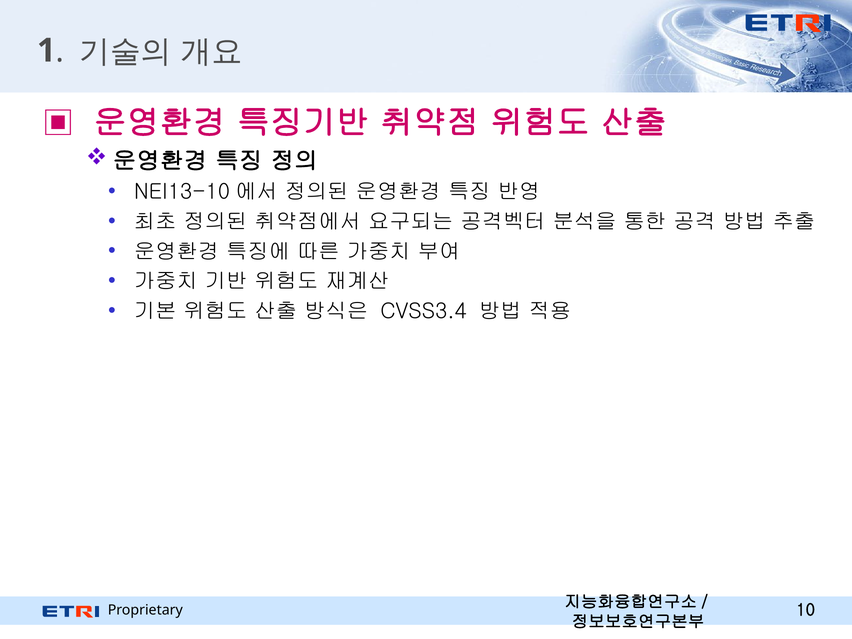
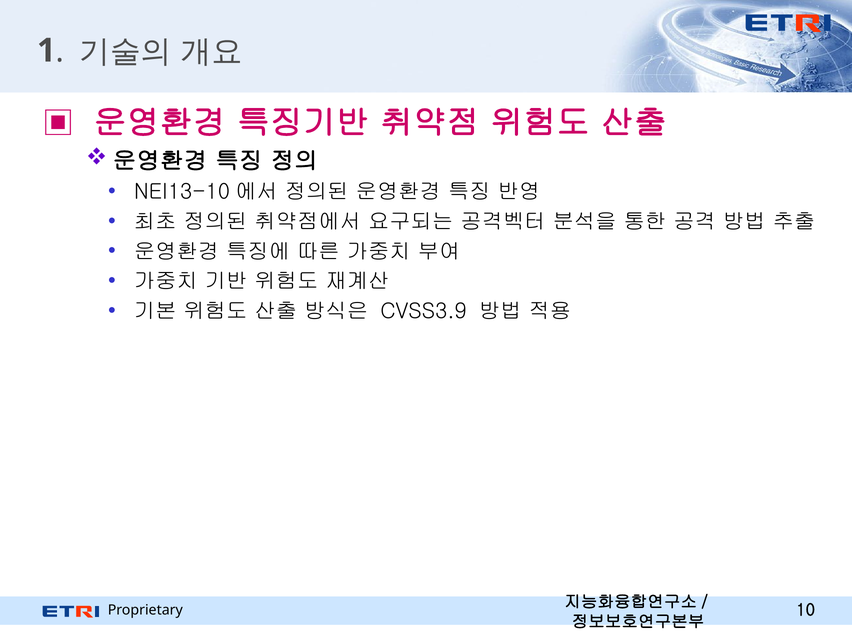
CVSS3.4: CVSS3.4 -> CVSS3.9 (423, 311)
